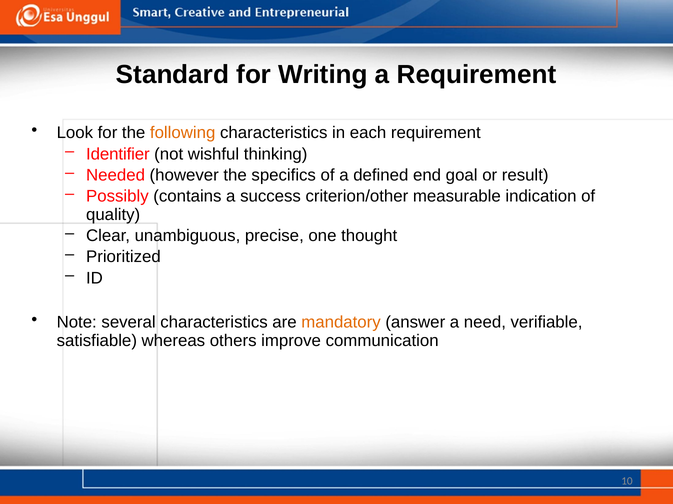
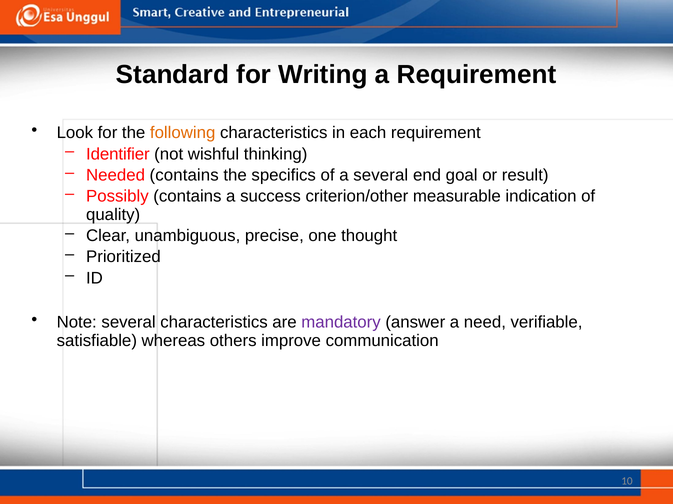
Needed however: however -> contains (184, 175)
a defined: defined -> several (381, 175)
mandatory colour: orange -> purple (341, 323)
